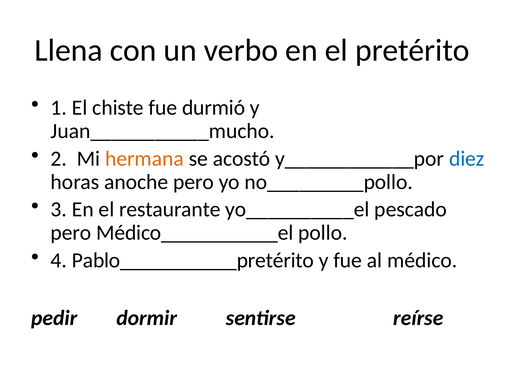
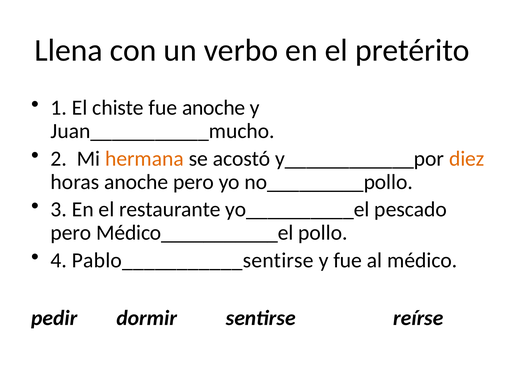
fue durmió: durmió -> anoche (214, 108)
diez colour: blue -> orange (467, 159)
Pablo___________pretérito: Pablo___________pretérito -> Pablo___________sentirse (193, 260)
